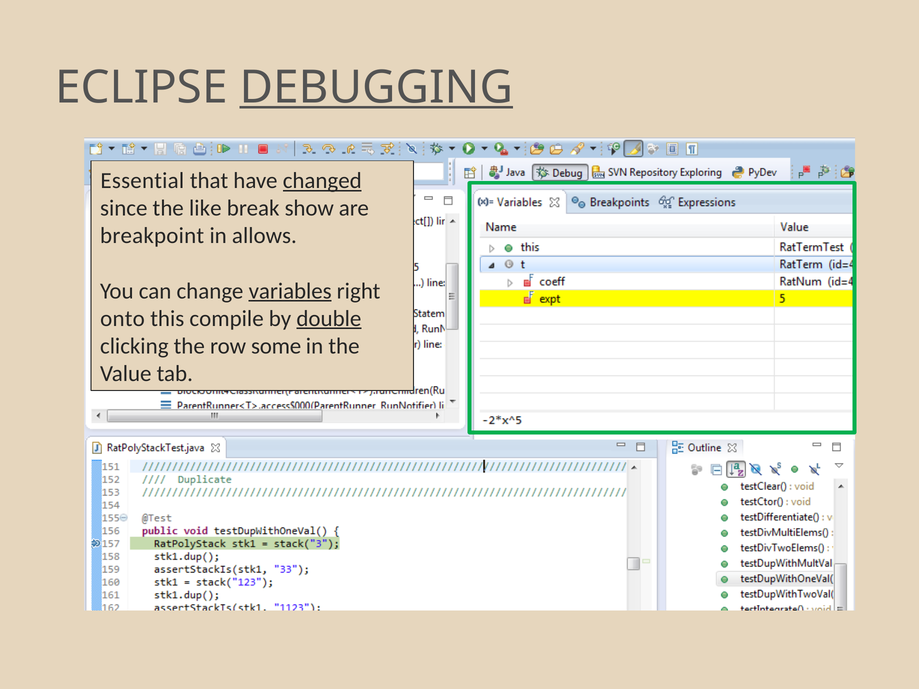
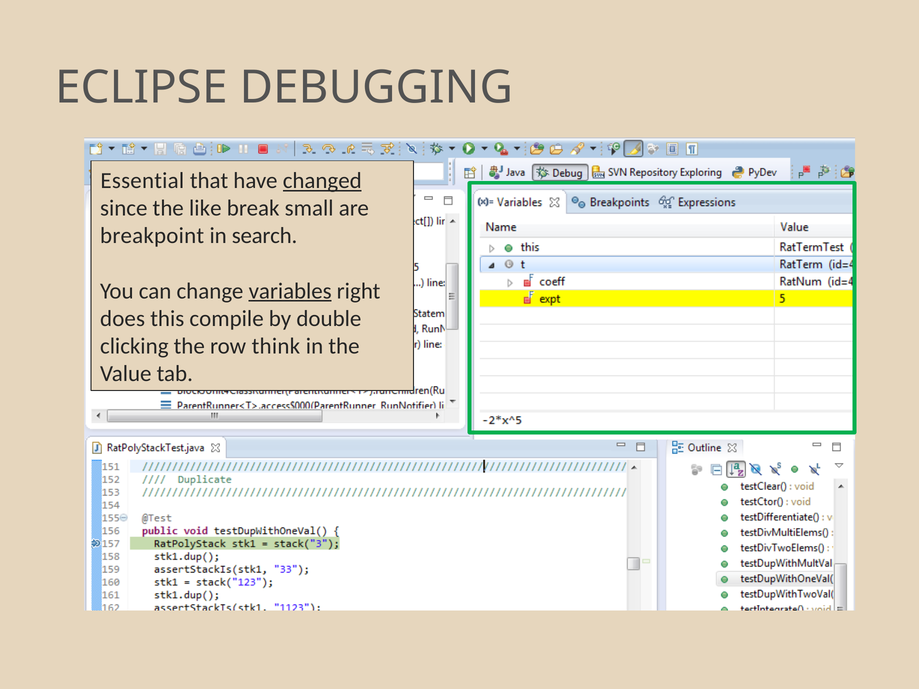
DEBUGGING underline: present -> none (376, 87)
show: show -> small (309, 208)
allows: allows -> search (265, 236)
onto: onto -> does (123, 319)
double underline: present -> none (329, 319)
some: some -> think (276, 346)
